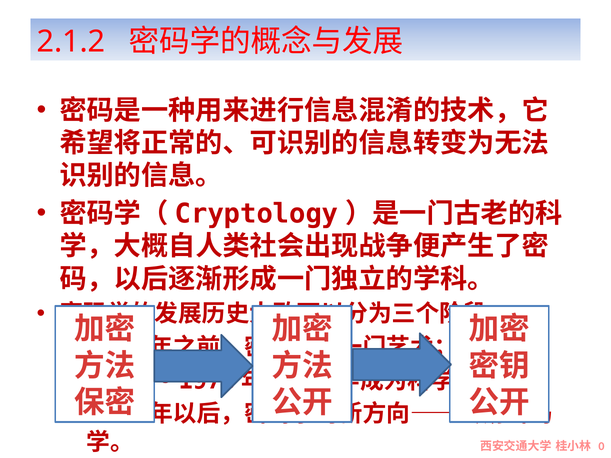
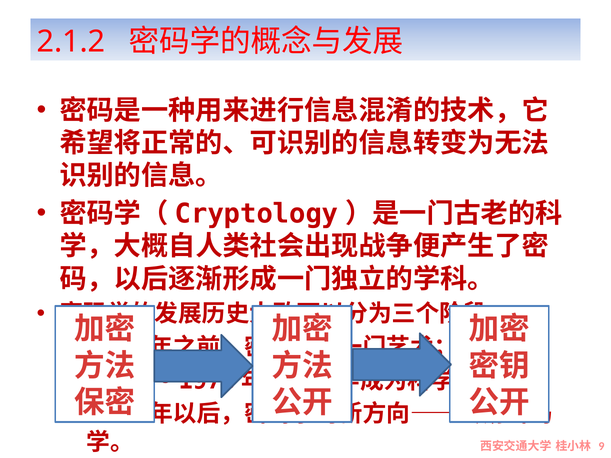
0: 0 -> 9 (601, 447)
